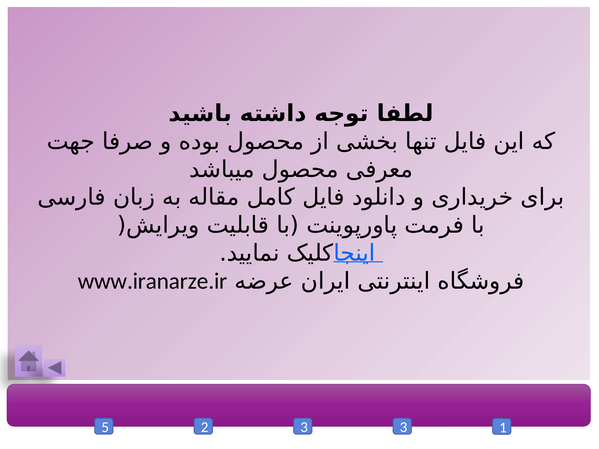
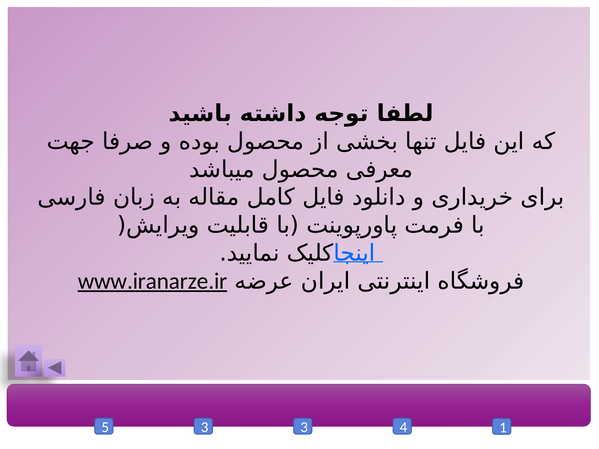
www.iranarze.ir underline: none -> present (152, 281)
5 2: 2 -> 3 (205, 427)
3 3: 3 -> 4 (404, 427)
